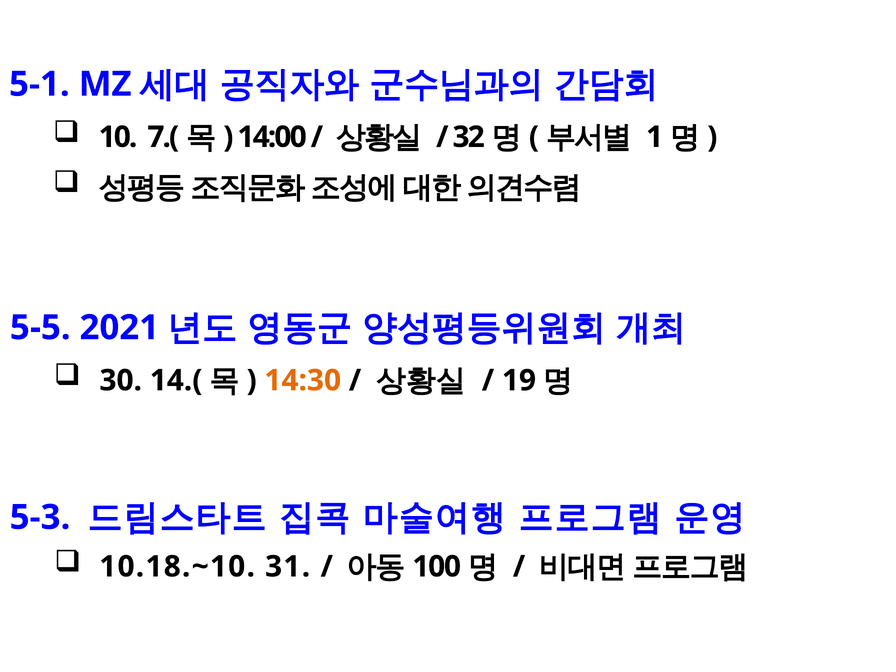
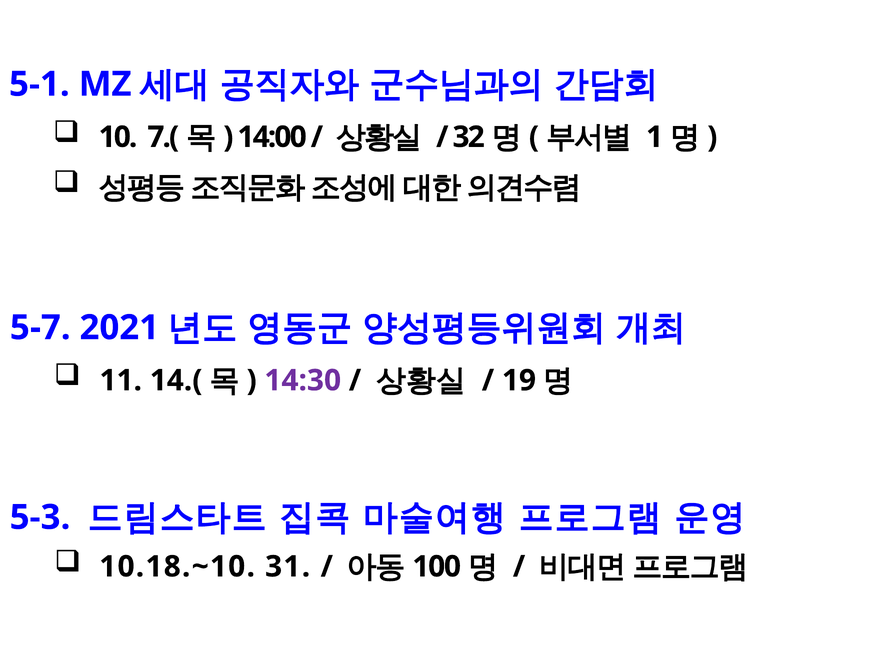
5-5: 5-5 -> 5-7 (40, 328)
30: 30 -> 11 (121, 380)
14:30 colour: orange -> purple (303, 380)
